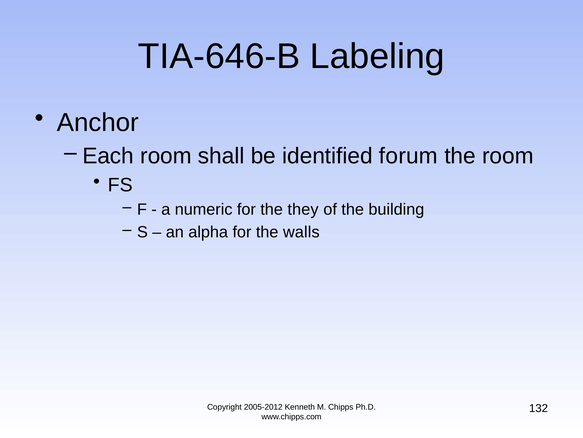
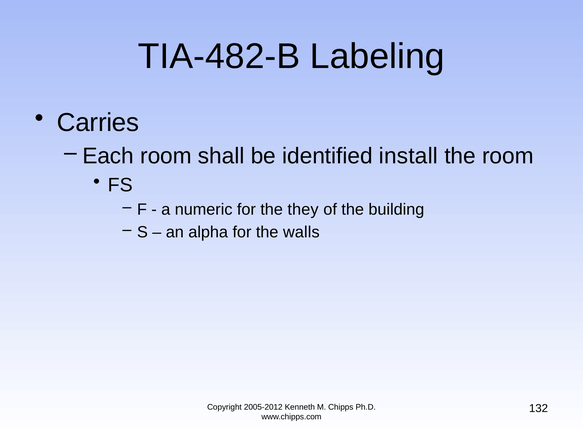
TIA-646-B: TIA-646-B -> TIA-482-B (219, 56)
Anchor: Anchor -> Carries (98, 122)
forum: forum -> install (408, 156)
